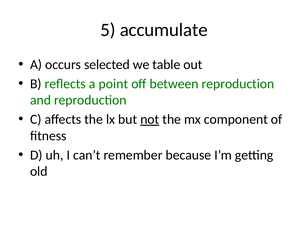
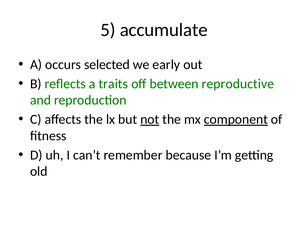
table: table -> early (166, 65)
point: point -> traits (113, 84)
between reproduction: reproduction -> reproductive (238, 84)
component underline: none -> present (236, 119)
